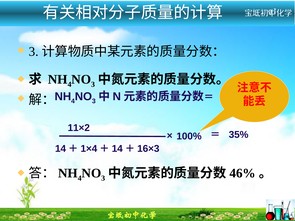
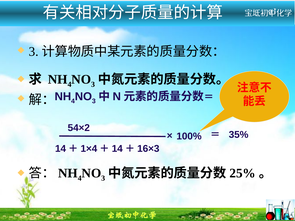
11×2: 11×2 -> 54×2 (79, 128)
46%: 46% -> 25% (243, 173)
